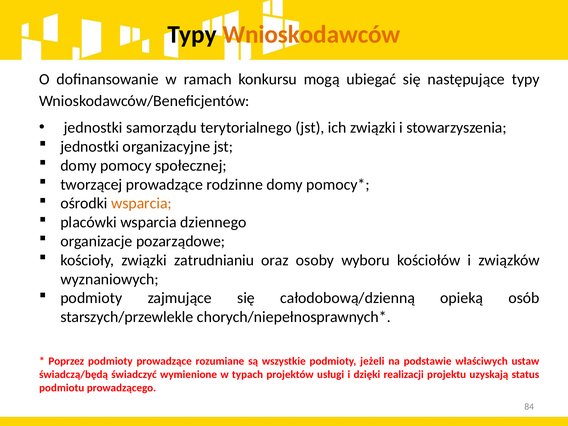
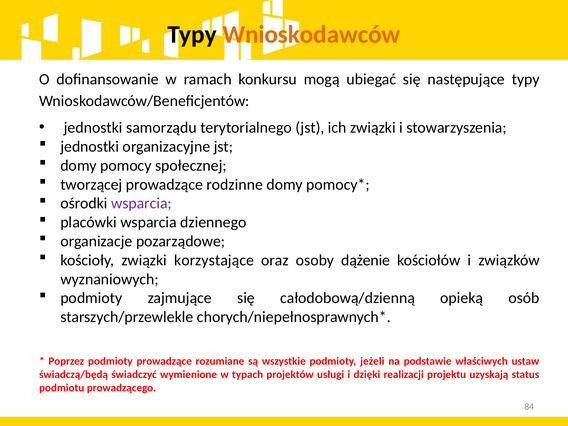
wsparcia colour: orange -> purple (141, 203)
zatrudnianiu: zatrudnianiu -> korzystające (214, 260)
wyboru: wyboru -> dążenie (366, 260)
